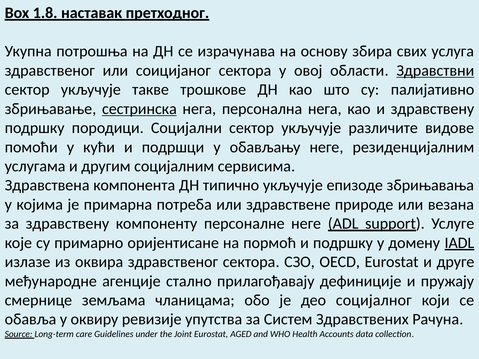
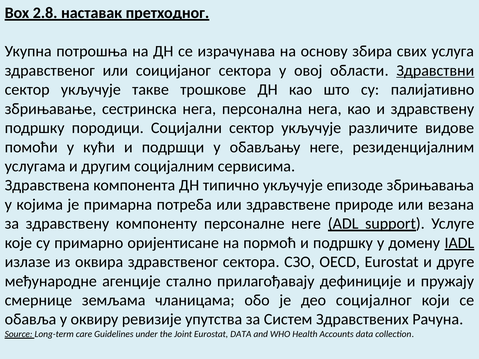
1.8: 1.8 -> 2.8 (45, 13)
сестринска underline: present -> none (139, 109)
Eurostat AGED: AGED -> DATA (241, 334)
